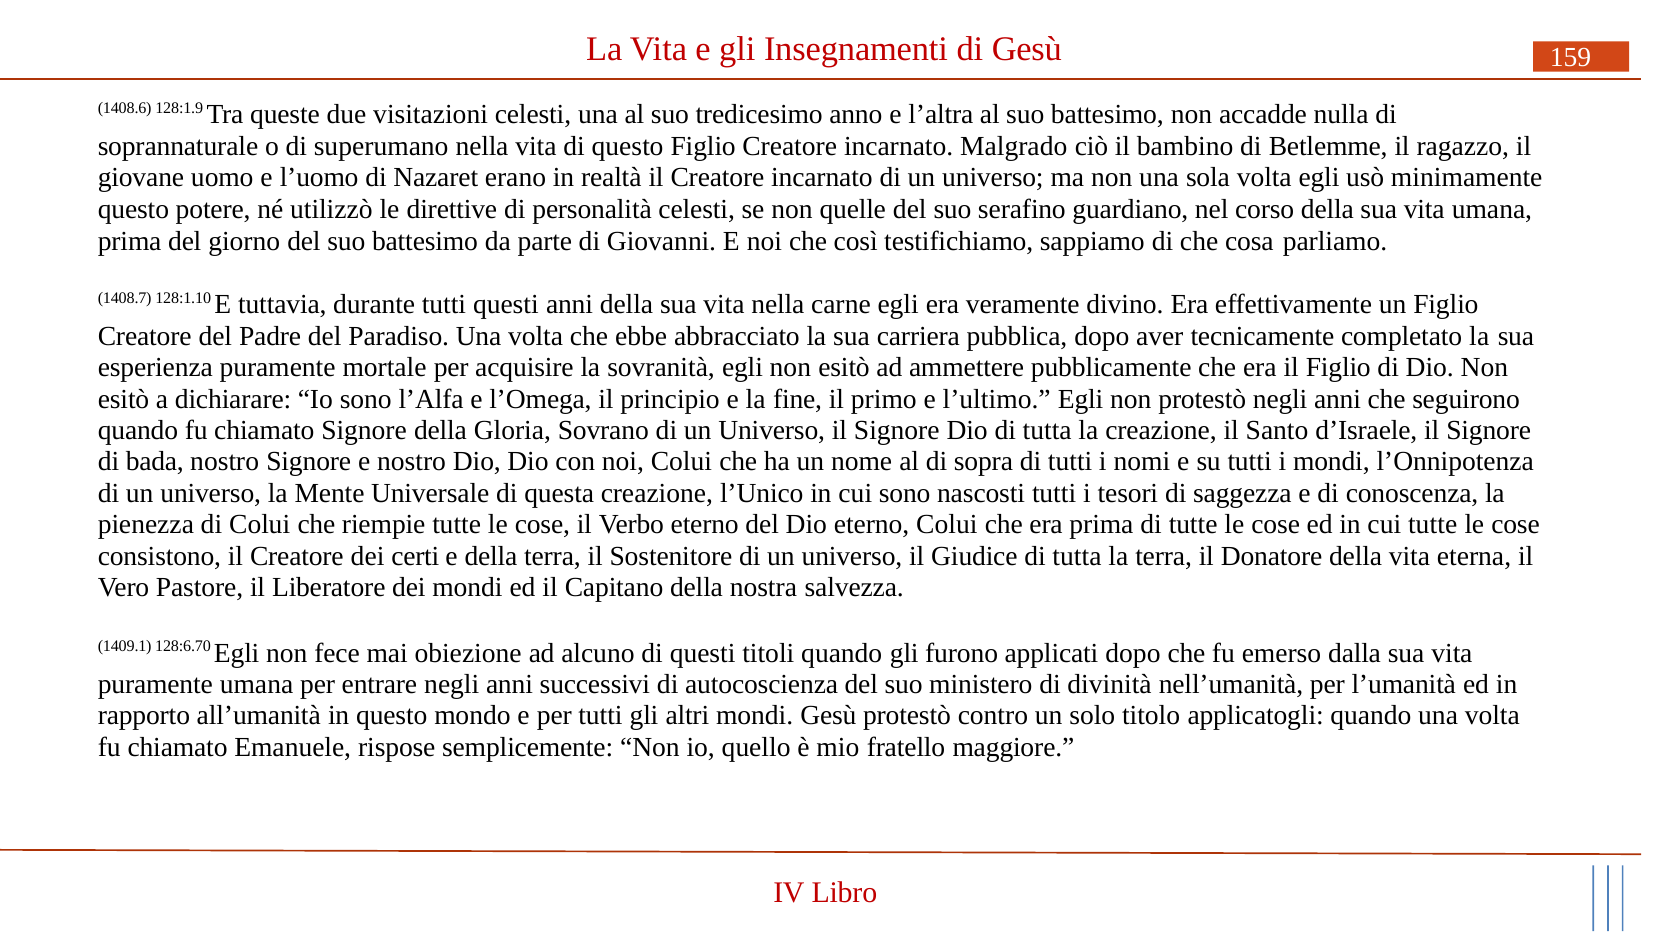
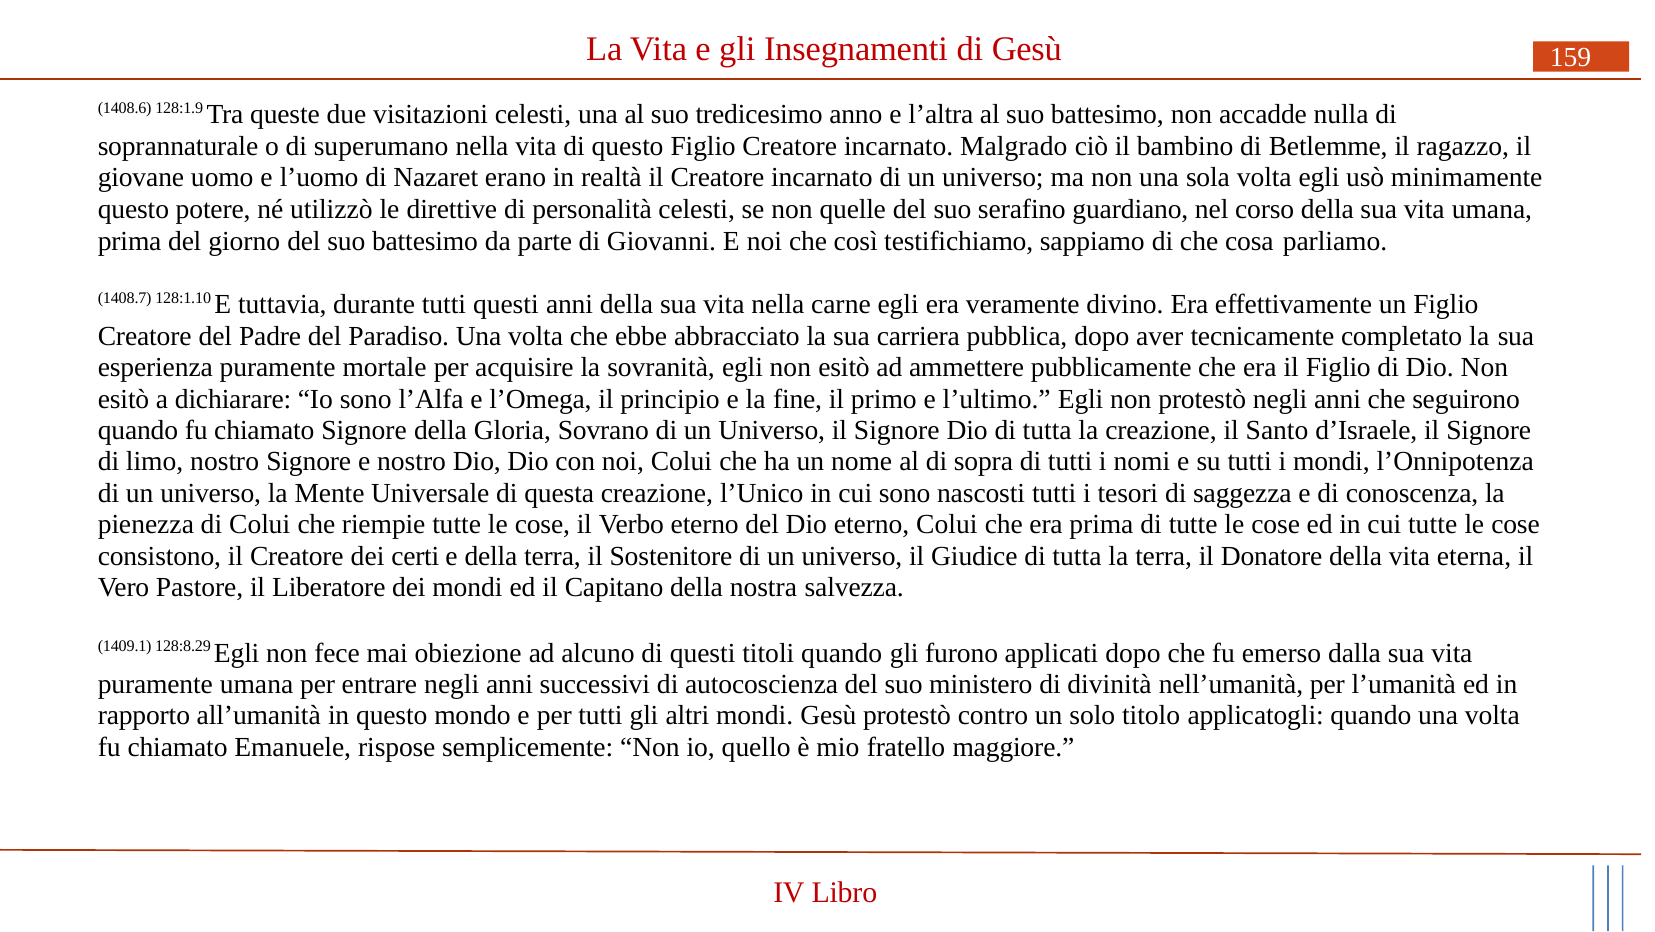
bada: bada -> limo (155, 462)
128:6.70: 128:6.70 -> 128:8.29 (183, 646)
